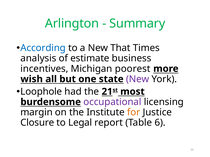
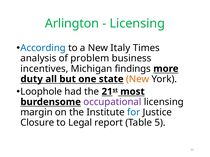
Summary: Summary -> Licensing (137, 24)
That: That -> Italy (120, 48)
estimate: estimate -> problem (90, 59)
poorest: poorest -> findings (133, 69)
wish: wish -> duty (32, 79)
New colour: purple -> orange (138, 79)
for colour: orange -> blue (134, 113)
6: 6 -> 5 (160, 123)
